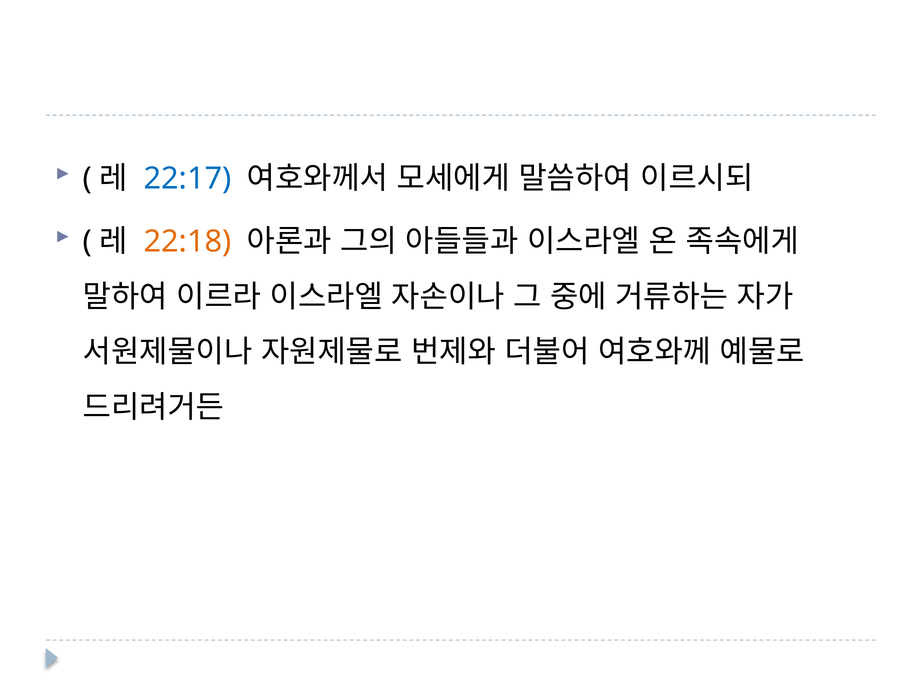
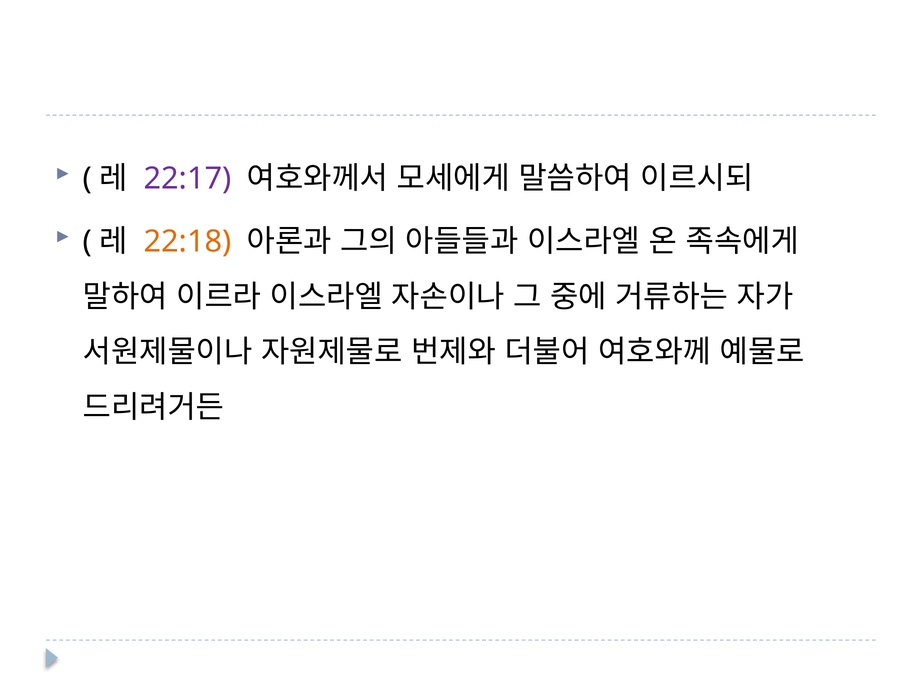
22:17 colour: blue -> purple (188, 179)
